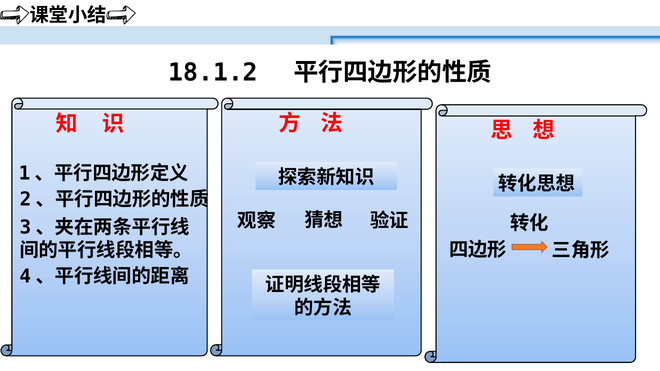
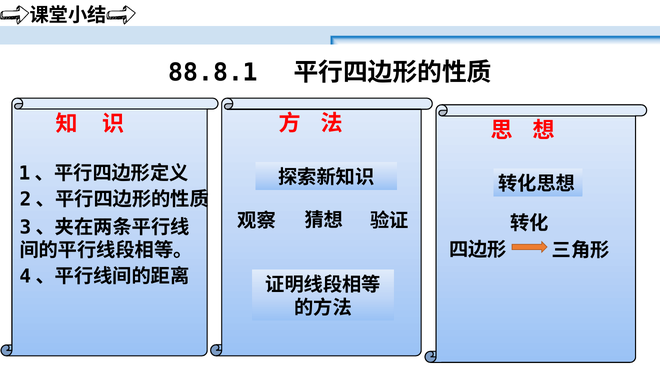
18.1.2: 18.1.2 -> 88.8.1 (213, 73)
